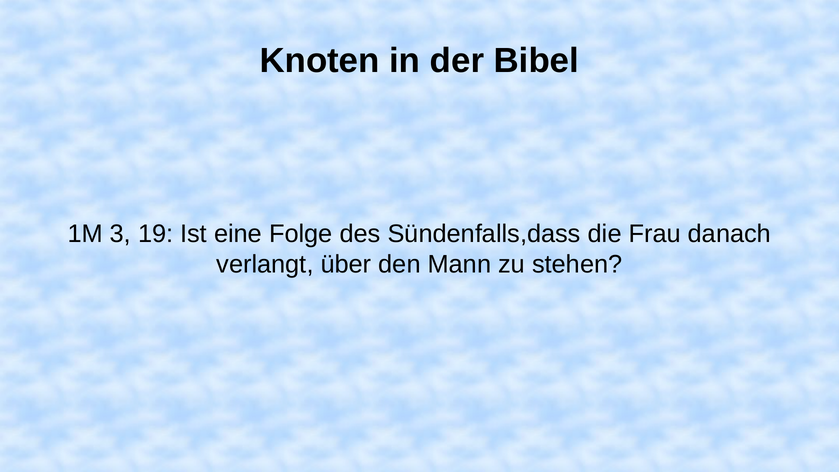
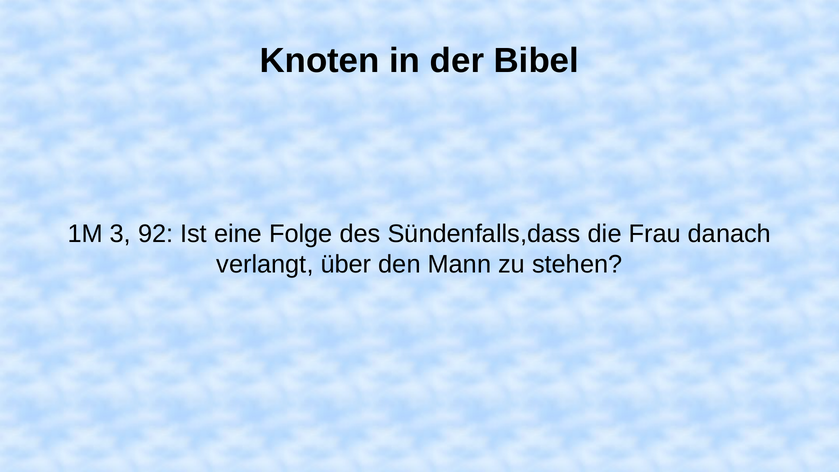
19: 19 -> 92 (156, 234)
